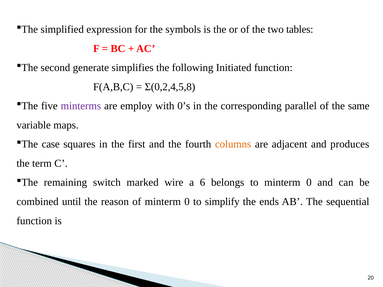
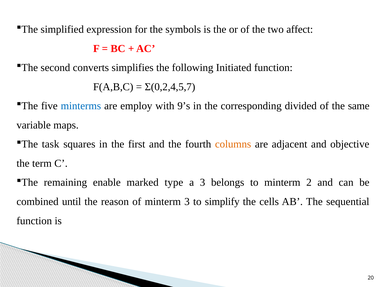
tables: tables -> affect (300, 29)
generate: generate -> converts (91, 68)
Σ(0,2,4,5,8: Σ(0,2,4,5,8 -> Σ(0,2,4,5,7 (170, 87)
minterms colour: purple -> blue (81, 106)
0’s: 0’s -> 9’s (184, 106)
parallel: parallel -> divided (301, 106)
case: case -> task (51, 144)
produces: produces -> objective (350, 144)
switch: switch -> enable (107, 183)
wire: wire -> type (174, 183)
a 6: 6 -> 3 (203, 183)
to minterm 0: 0 -> 2 (309, 183)
of minterm 0: 0 -> 3 (187, 202)
ends: ends -> cells (269, 202)
